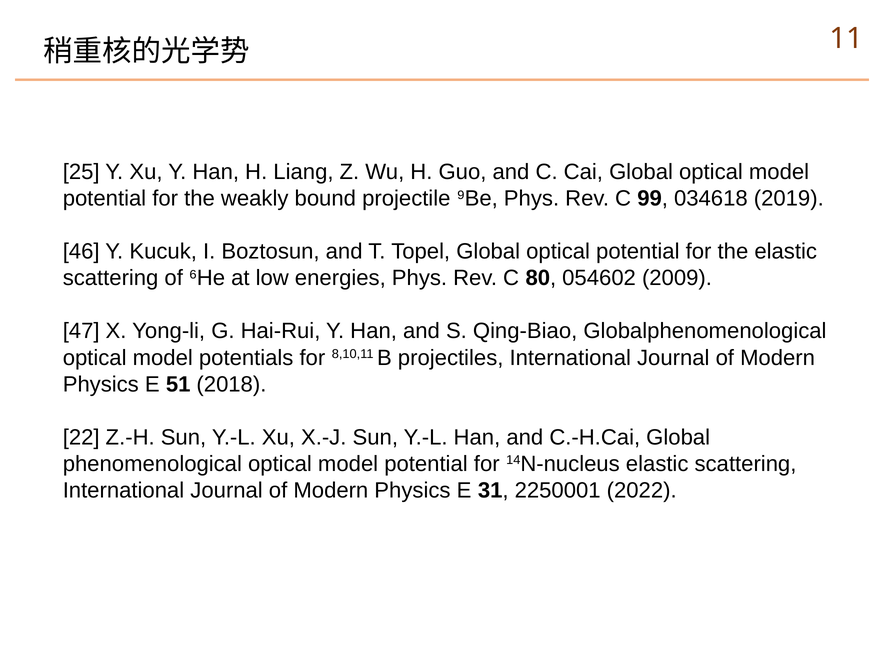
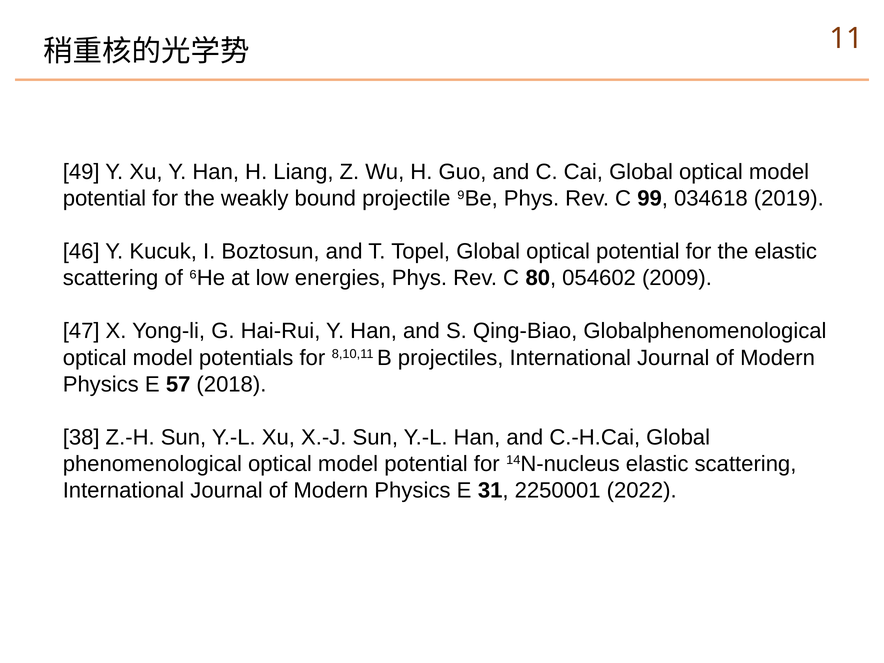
25: 25 -> 49 (81, 172)
51: 51 -> 57 (178, 384)
22: 22 -> 38 (81, 437)
